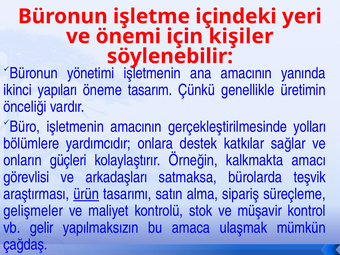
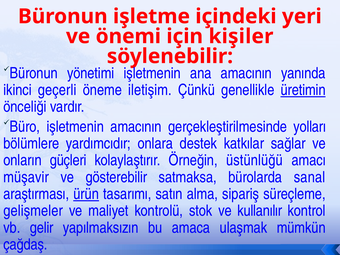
yapıları: yapıları -> geçerli (57, 90)
tasarım: tasarım -> iletişim (150, 90)
üretimin underline: none -> present (303, 90)
kalkmakta: kalkmakta -> üstünlüğü (254, 160)
görevlisi: görevlisi -> müşavir (26, 177)
arkadaşları: arkadaşları -> gösterebilir (116, 177)
teşvik: teşvik -> sanal (310, 177)
müşavir: müşavir -> kullanılır (260, 211)
